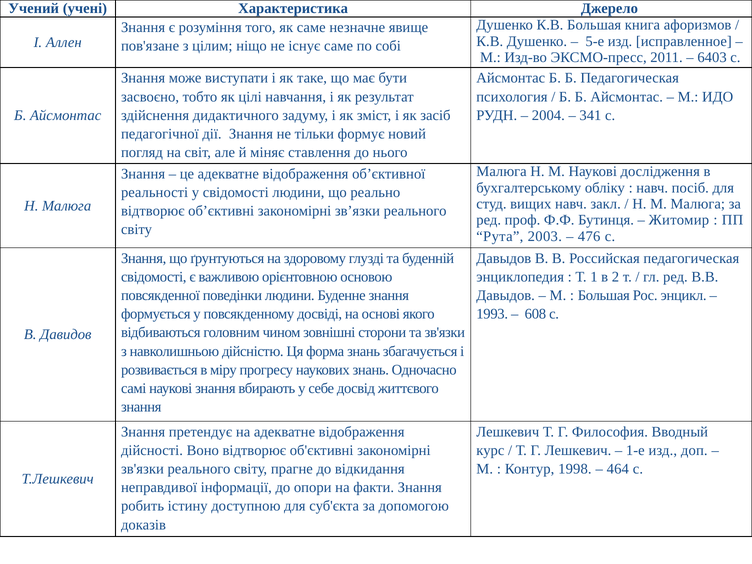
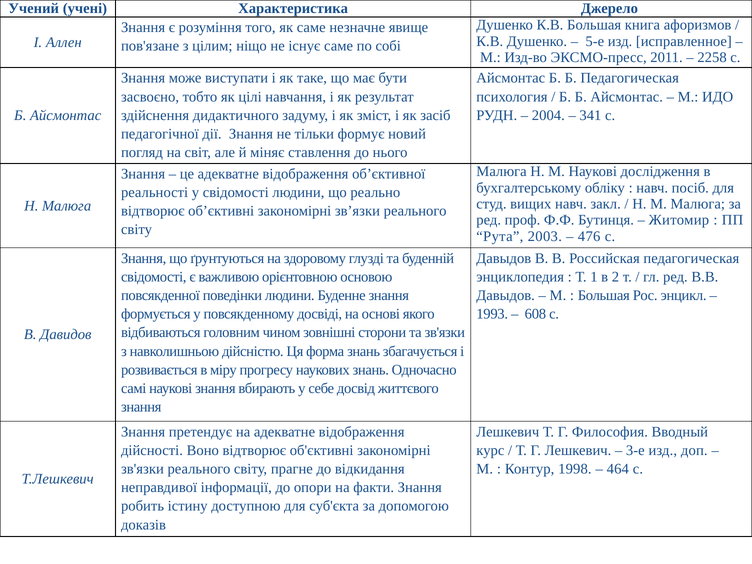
6403: 6403 -> 2258 (712, 57)
1-е: 1-е -> 3-е (635, 450)
